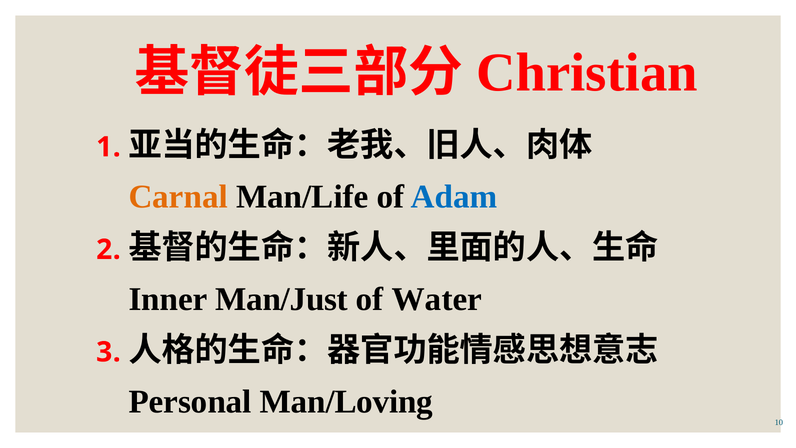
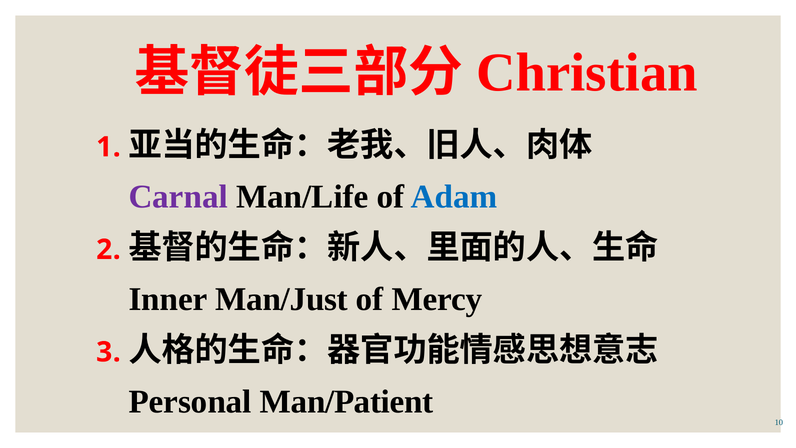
Carnal colour: orange -> purple (178, 197)
Water: Water -> Mercy (437, 299)
Man/Loving: Man/Loving -> Man/Patient (347, 402)
